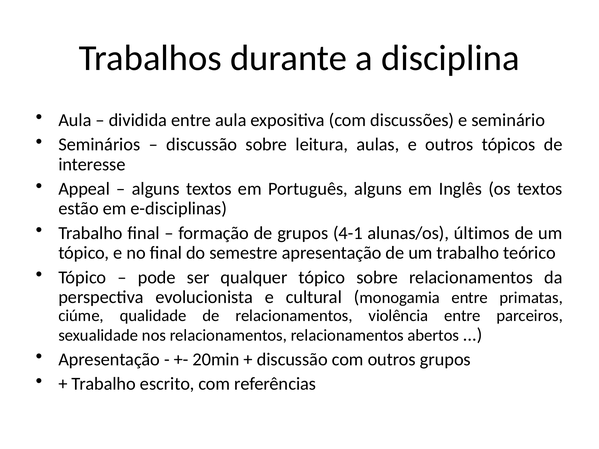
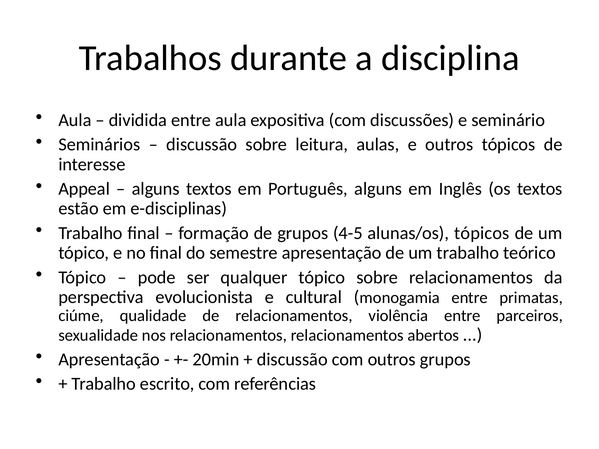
4-1: 4-1 -> 4-5 (348, 233)
alunas/os últimos: últimos -> tópicos (482, 233)
